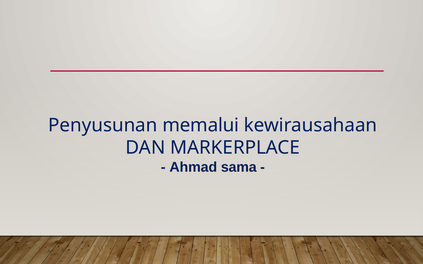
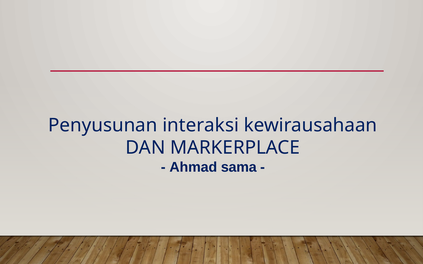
memalui: memalui -> interaksi (201, 125)
